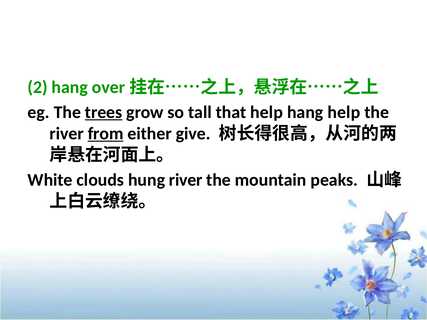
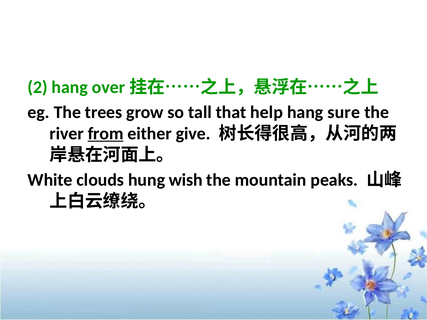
trees underline: present -> none (104, 112)
hang help: help -> sure (344, 112)
hung river: river -> wish (186, 180)
